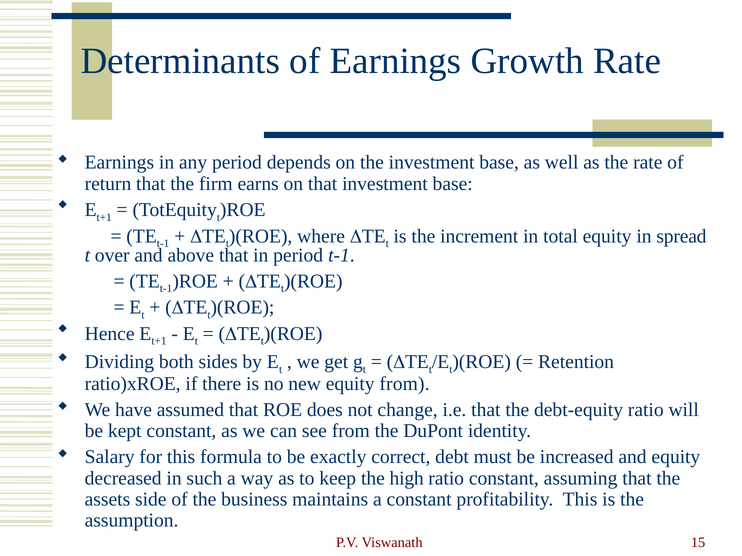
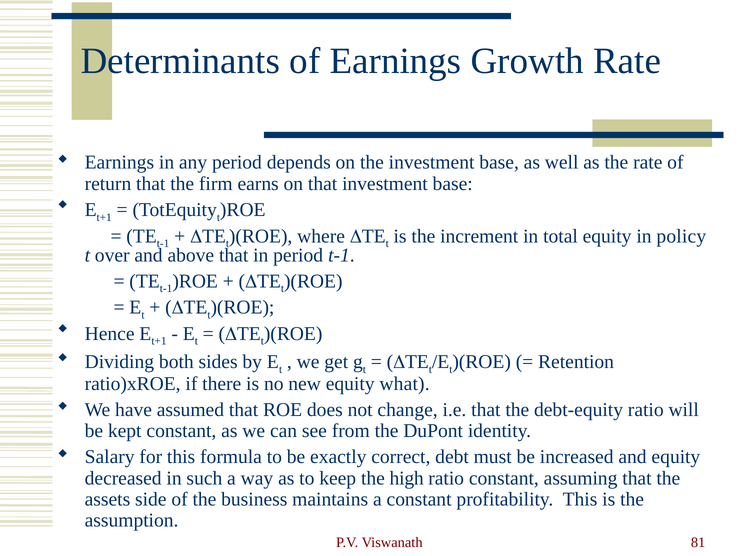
spread: spread -> policy (681, 236)
equity from: from -> what (405, 384)
15: 15 -> 81 (698, 543)
